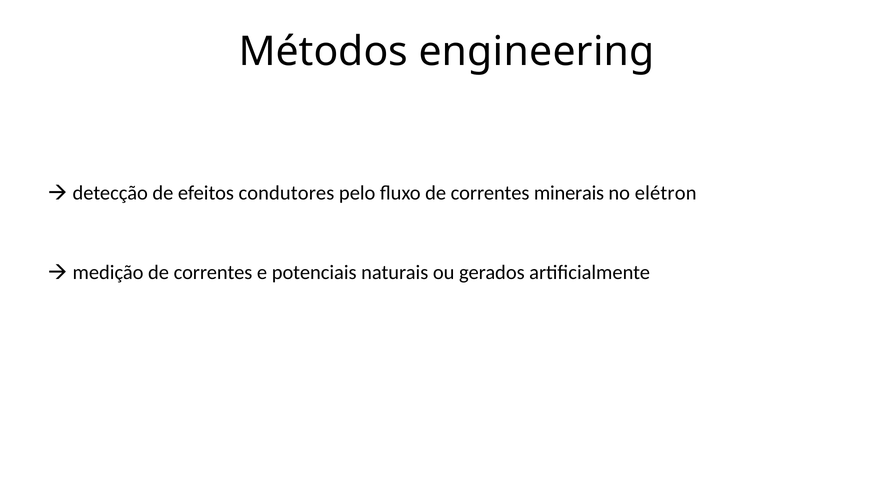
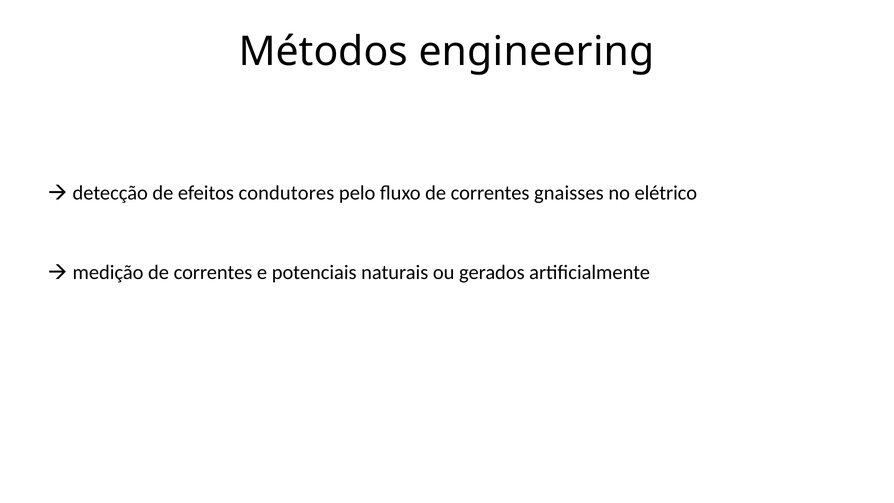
minerais: minerais -> gnaisses (569, 193)
elétron: elétron -> elétrico (666, 193)
